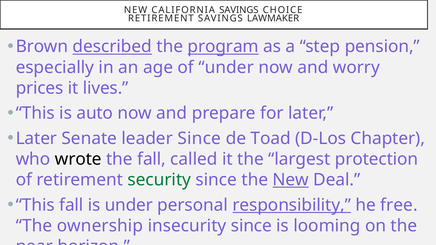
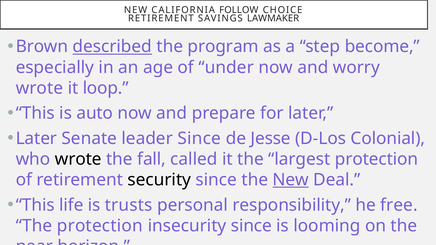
CALIFORNIA SAVINGS: SAVINGS -> FOLLOW (239, 10)
program underline: present -> none (223, 47)
pension: pension -> become (382, 47)
prices: prices -> wrote (39, 88)
lives: lives -> loop (106, 88)
Toad: Toad -> Jesse (271, 139)
Chapter: Chapter -> Colonial (388, 139)
security colour: green -> black (159, 180)
This fall: fall -> life (71, 205)
is under: under -> trusts (129, 205)
responsibility underline: present -> none (292, 205)
The ownership: ownership -> protection (100, 226)
